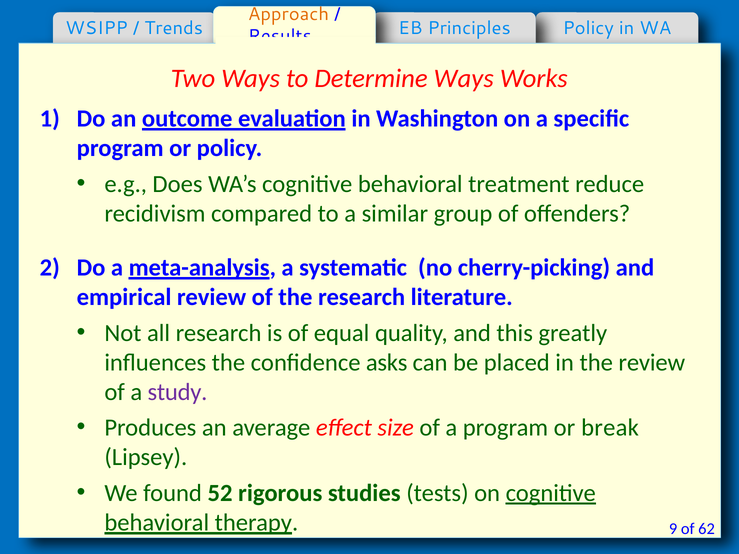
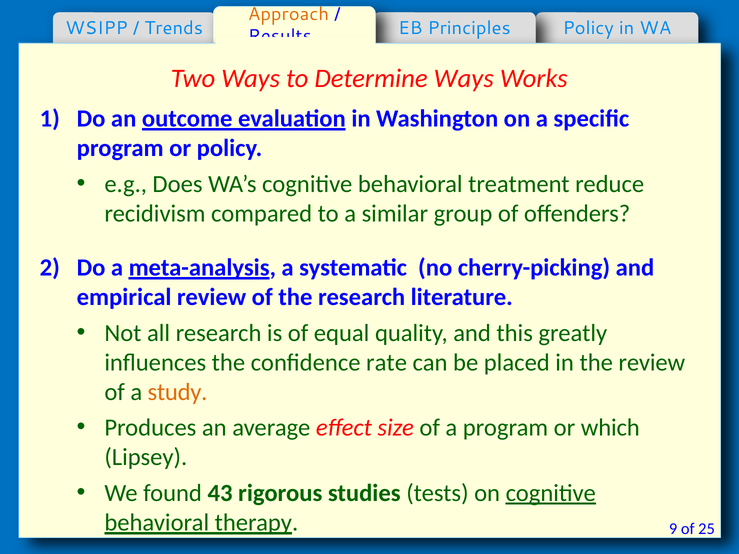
asks: asks -> rate (387, 363)
study colour: purple -> orange (177, 392)
break: break -> which (610, 428)
52: 52 -> 43 (220, 493)
62: 62 -> 25 (707, 529)
